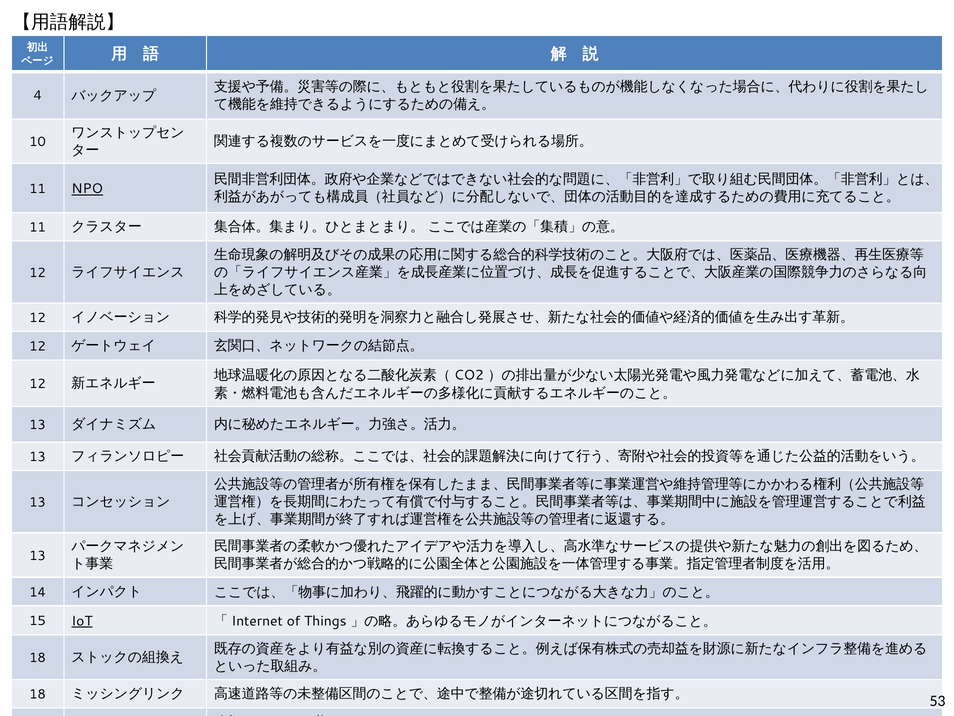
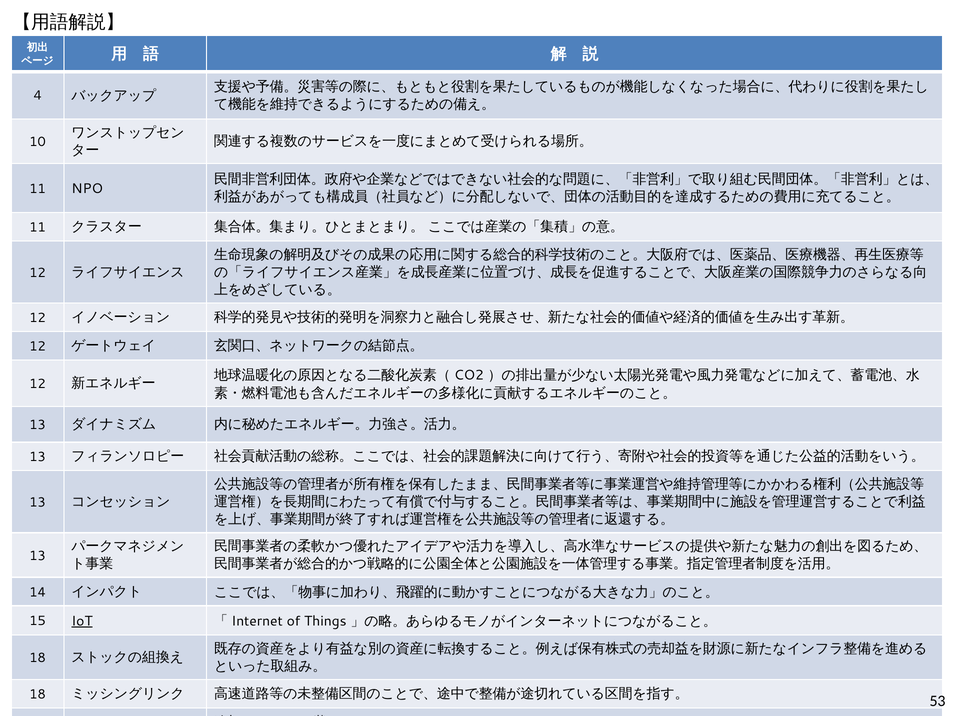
NPO underline: present -> none (87, 189)
